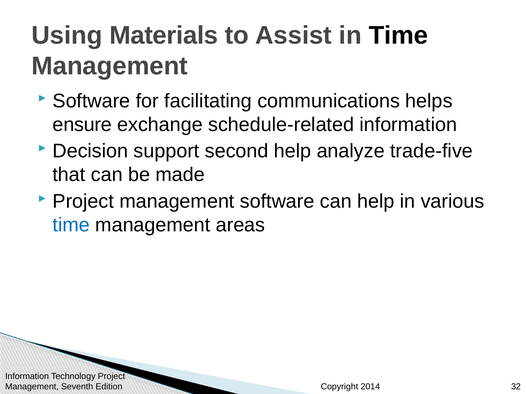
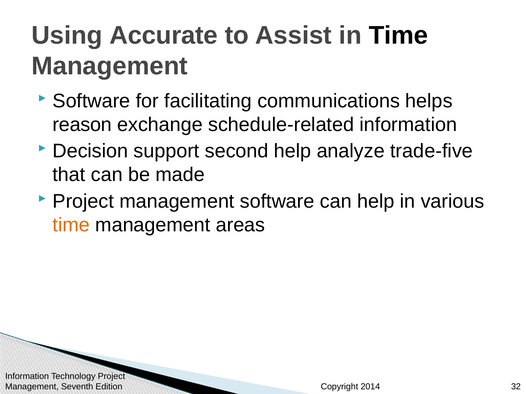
Materials: Materials -> Accurate (164, 36)
ensure: ensure -> reason (82, 125)
time colour: blue -> orange (71, 225)
